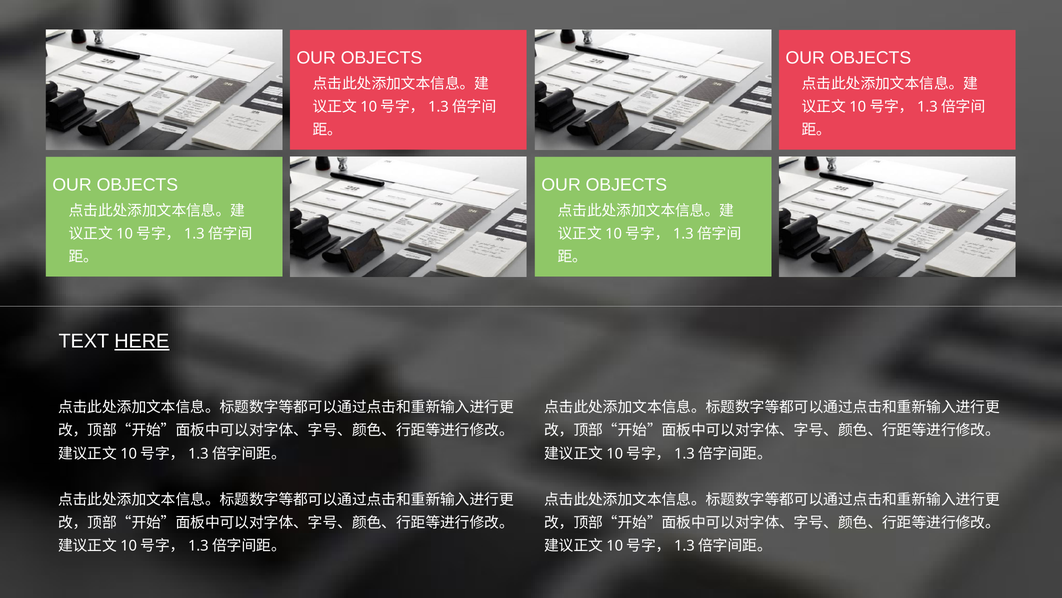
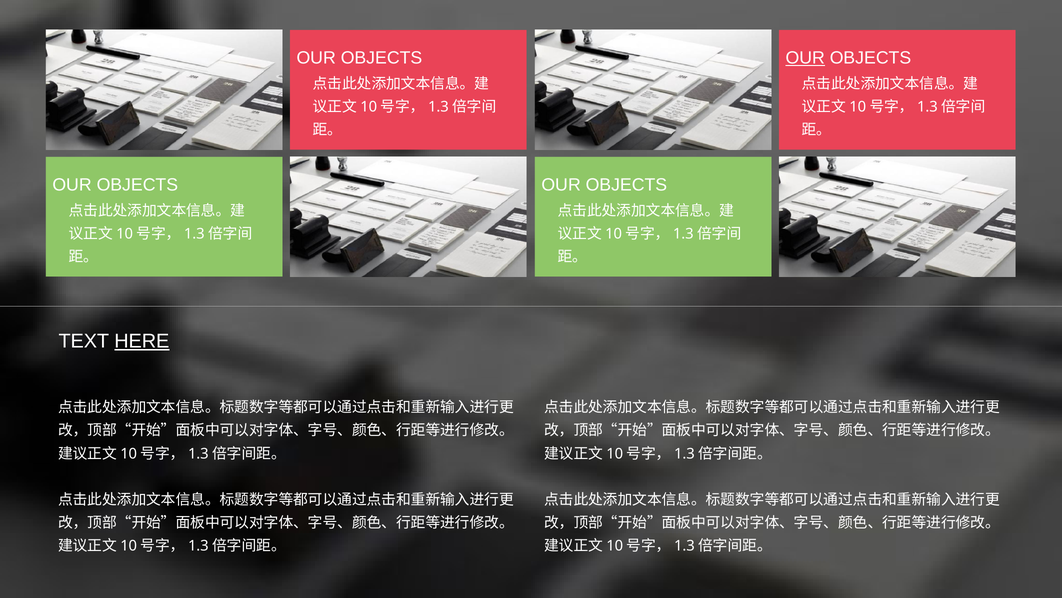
OUR underline: none -> present (805, 58)
